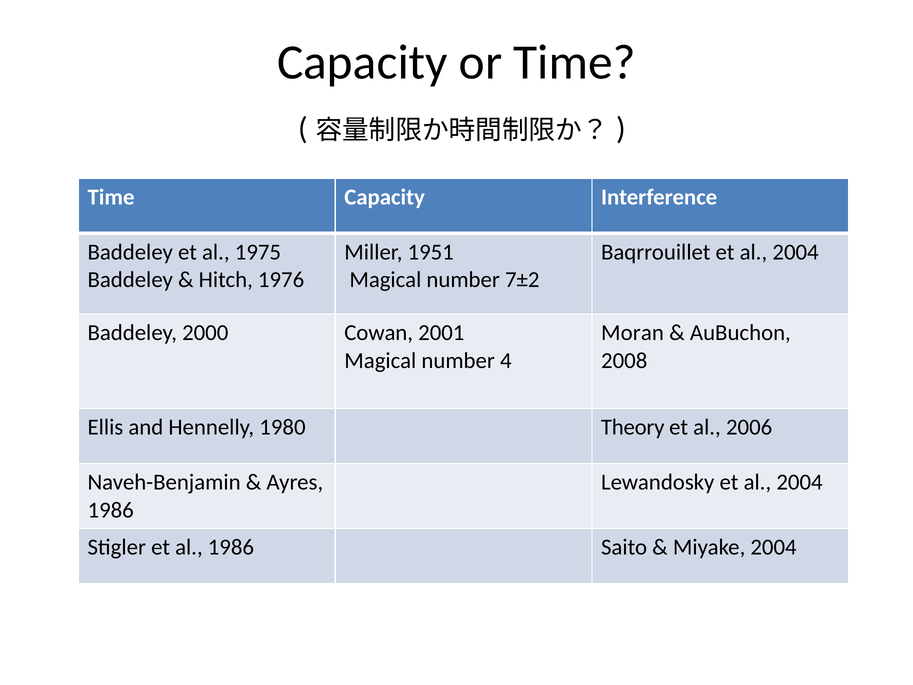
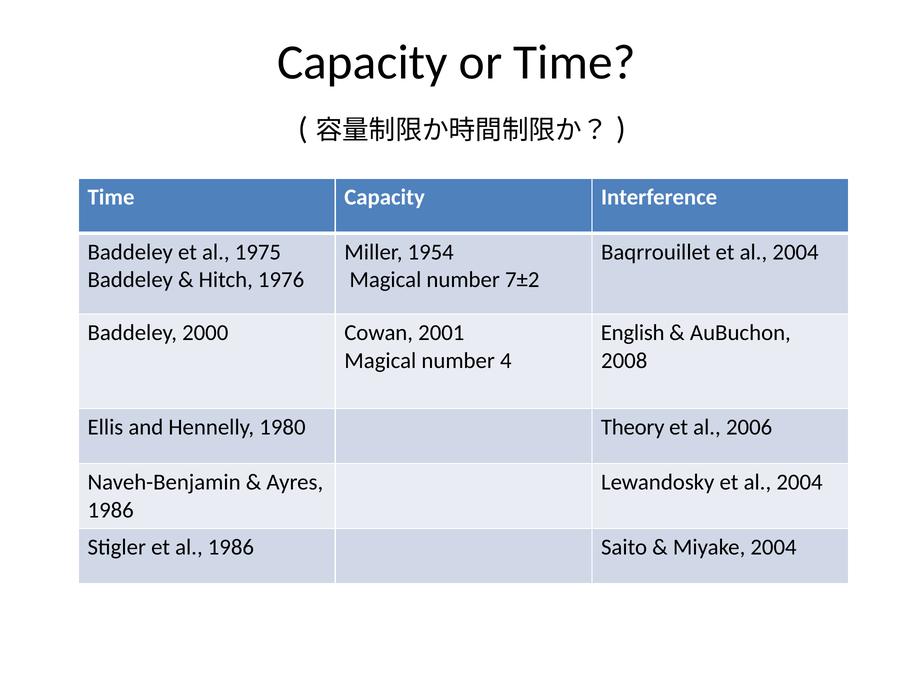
1951: 1951 -> 1954 (431, 252)
Moran: Moran -> English (633, 333)
